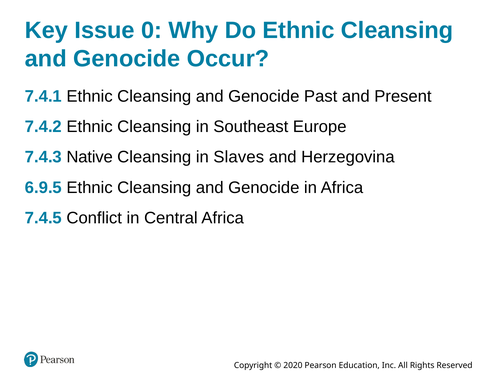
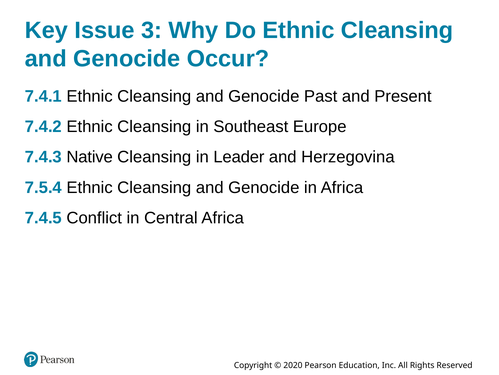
0: 0 -> 3 (152, 30)
Slaves: Slaves -> Leader (239, 157)
6.9.5: 6.9.5 -> 7.5.4 (43, 187)
